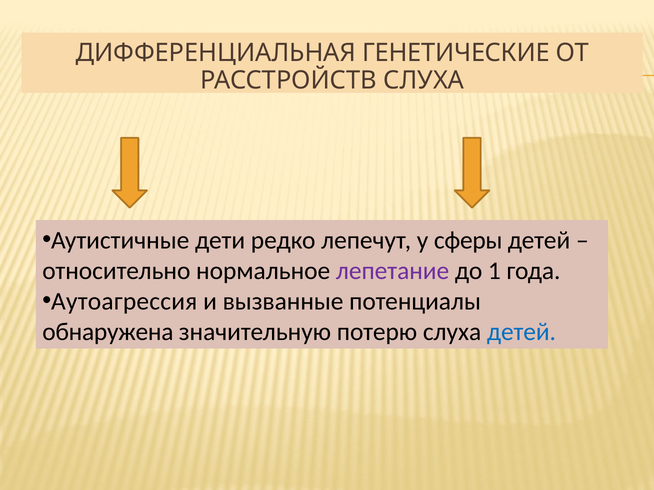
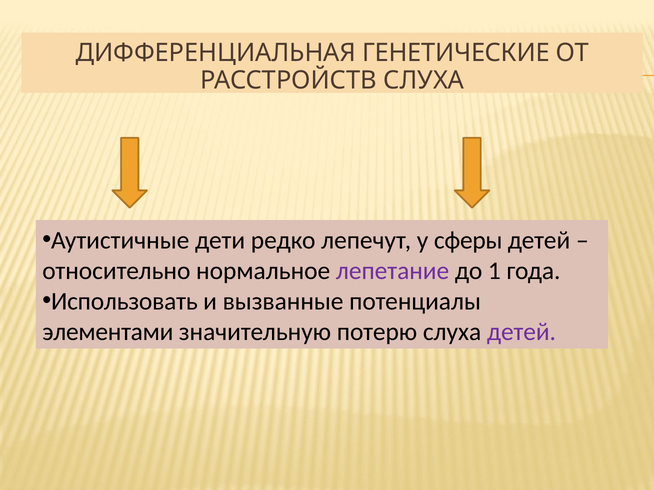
Аутоагрессия: Аутоагрессия -> Использовать (124, 302)
обнаружена: обнаружена -> элементами (108, 332)
детей colour: blue -> purple (521, 332)
